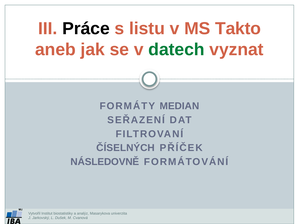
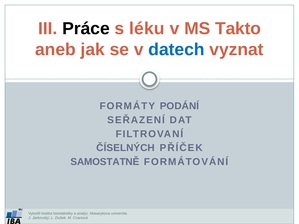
listu: listu -> léku (147, 29)
datech colour: green -> blue (176, 50)
MEDIAN: MEDIAN -> PODÁNÍ (179, 106)
NÁSLEDOVNĚ: NÁSLEDOVNĚ -> SAMOSTATNĚ (105, 162)
